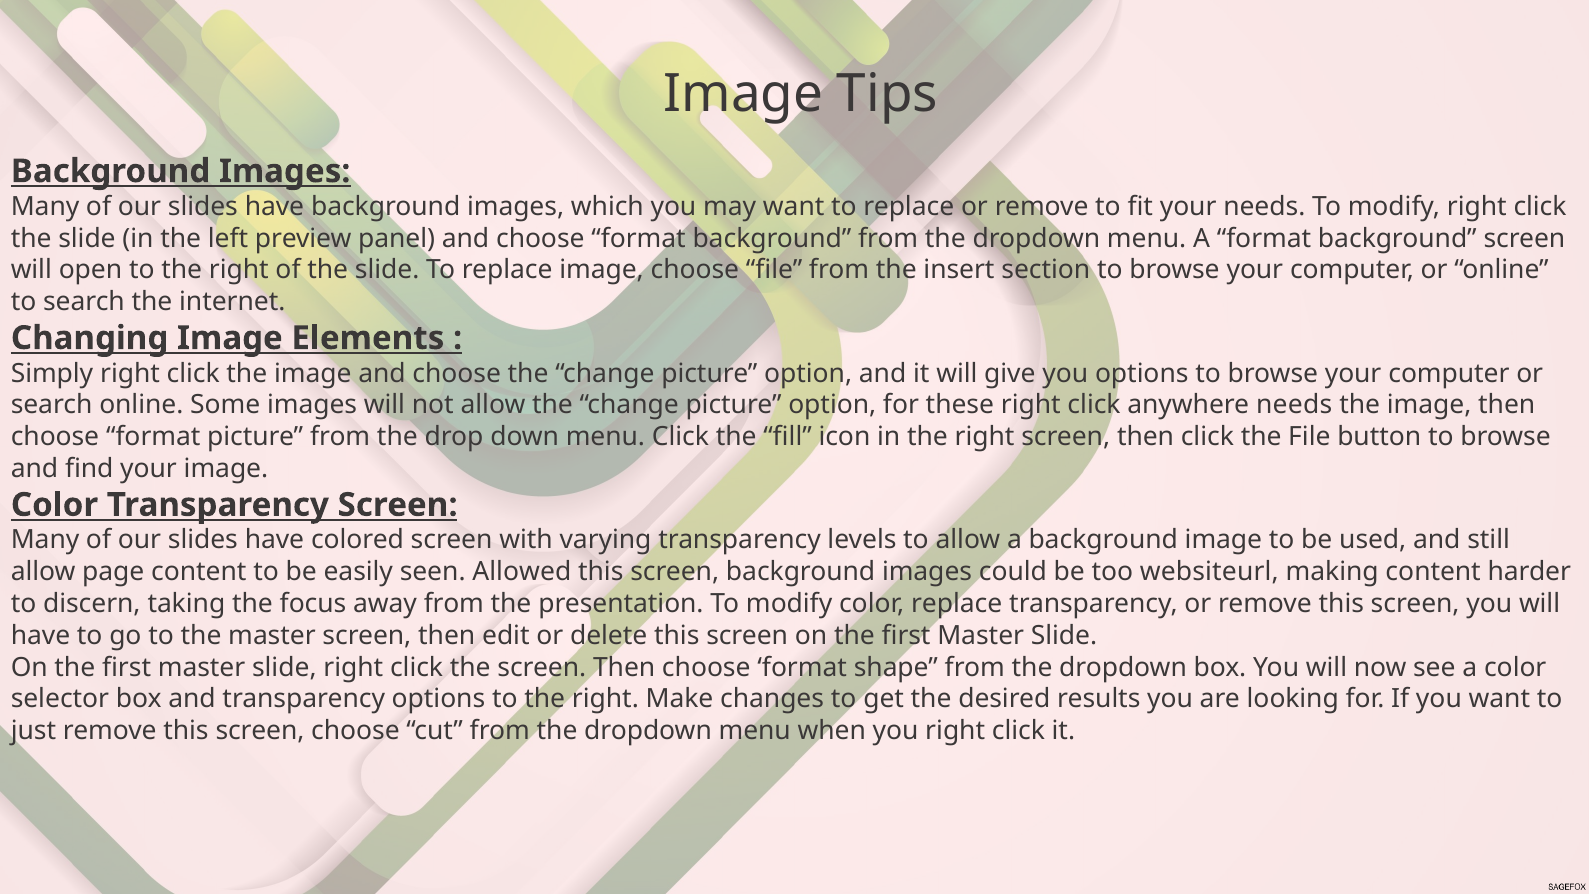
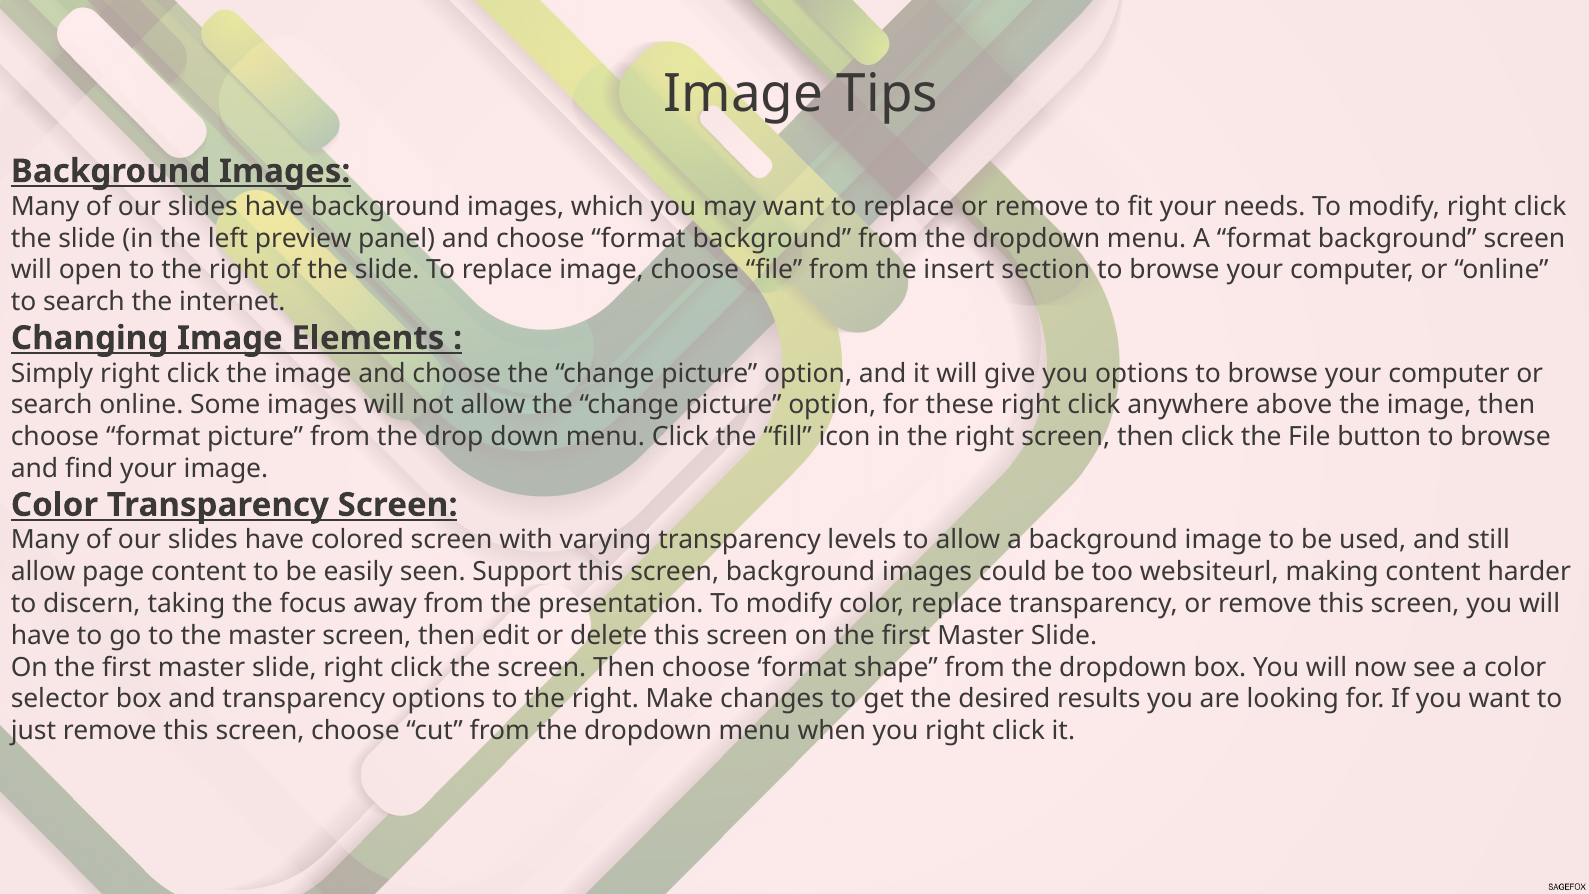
anywhere needs: needs -> above (1294, 405)
Allowed: Allowed -> Support (522, 572)
